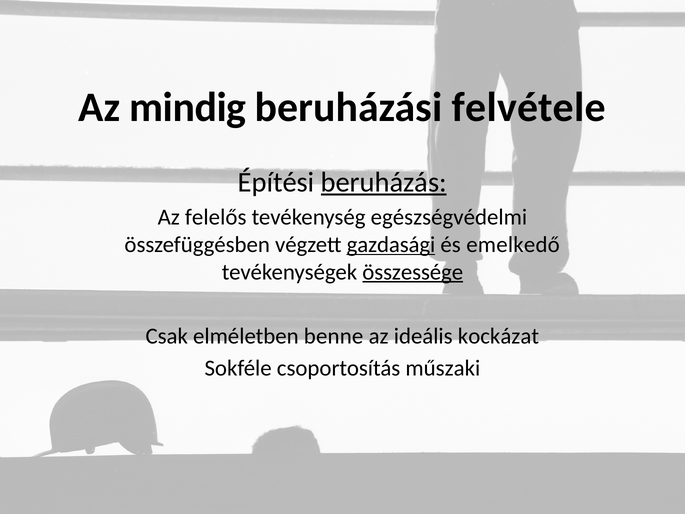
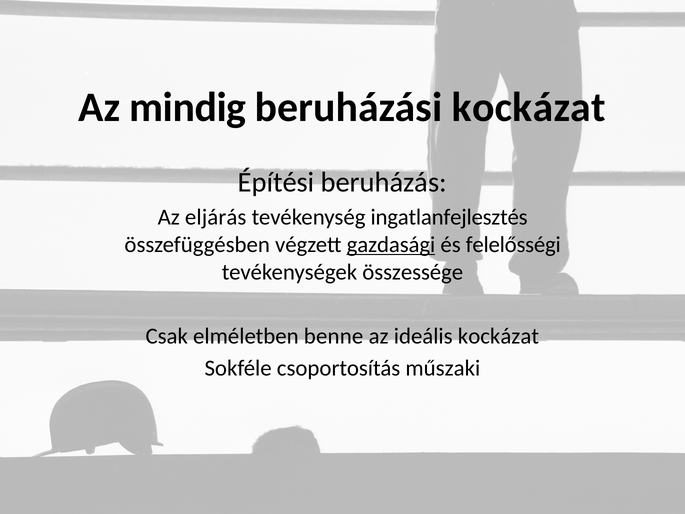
beruházási felvétele: felvétele -> kockázat (529, 107)
beruházás underline: present -> none (384, 182)
felelős: felelős -> eljárás (216, 217)
egészségvédelmi: egészségvédelmi -> ingatlanfejlesztés (449, 217)
emelkedő: emelkedő -> felelősségi (513, 245)
összessége underline: present -> none (413, 272)
